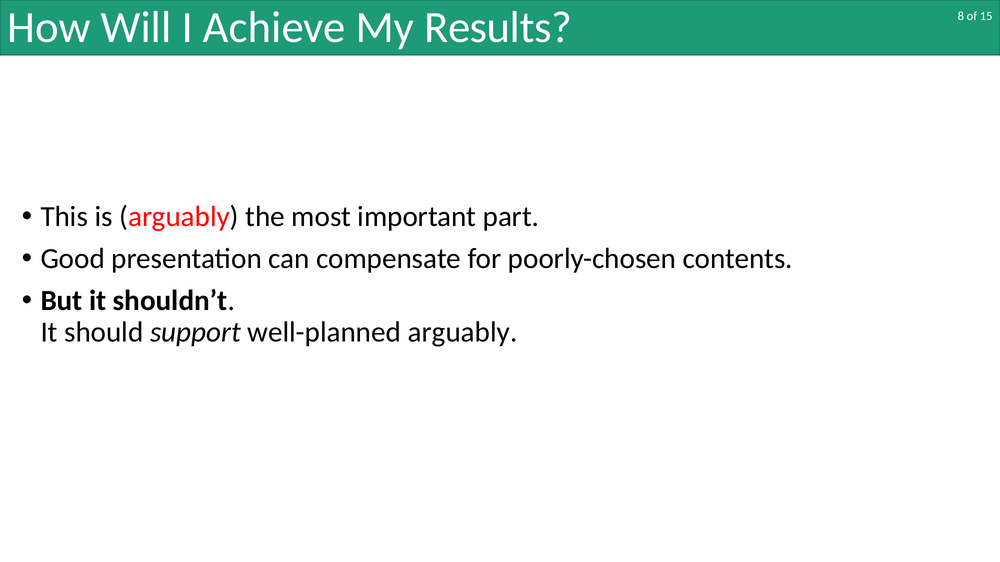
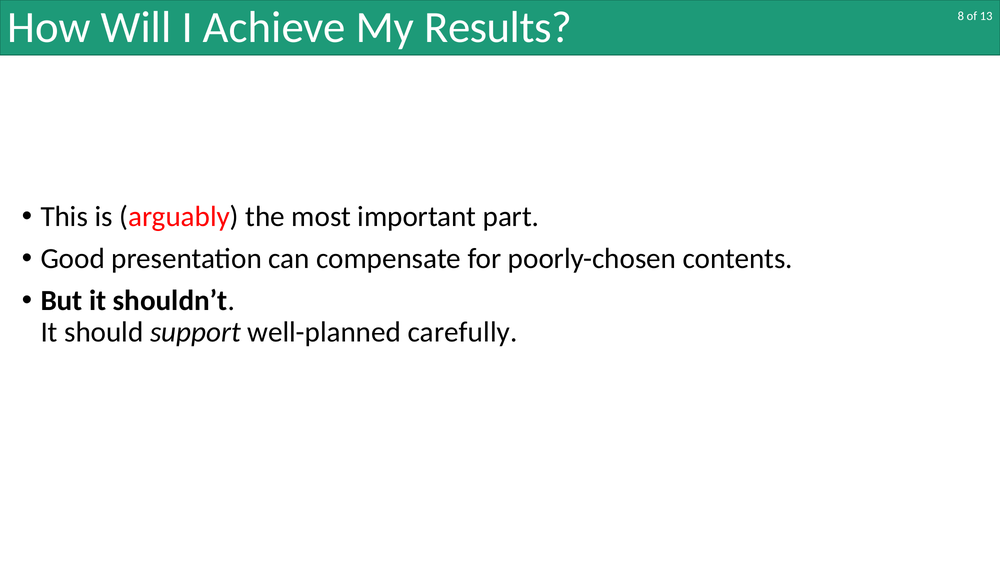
15: 15 -> 13 (986, 16)
well-planned arguably: arguably -> carefully (463, 332)
